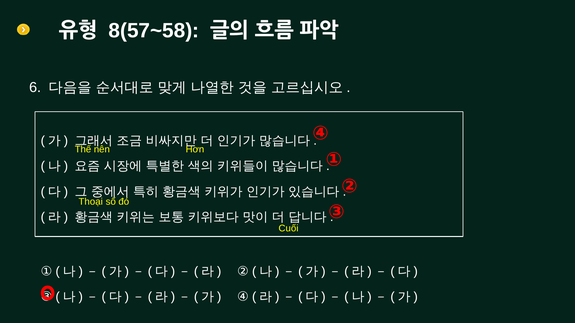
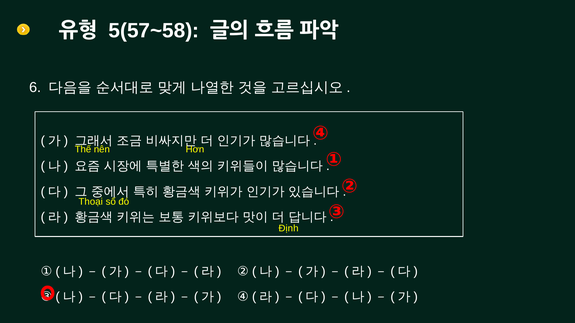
8(57~58: 8(57~58 -> 5(57~58 (154, 31)
Cuối: Cuối -> Định (289, 229)
